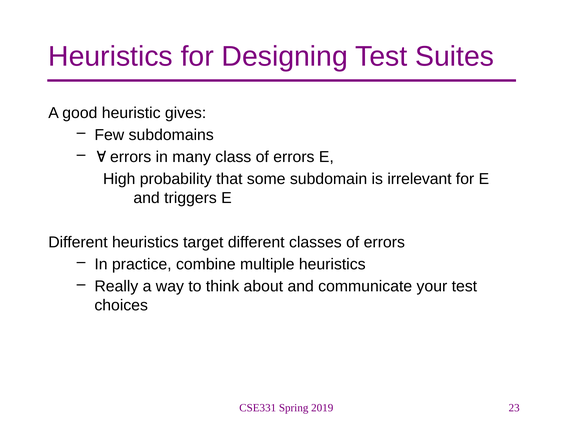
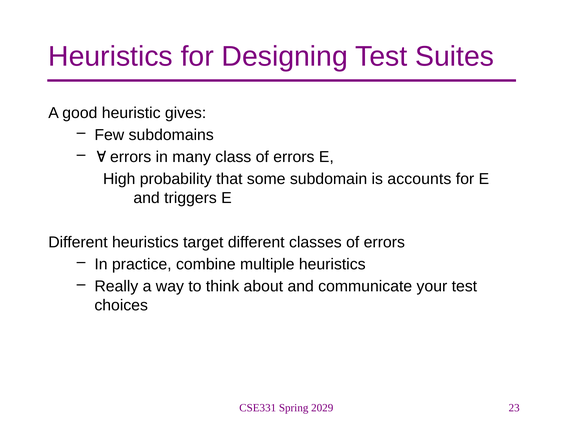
irrelevant: irrelevant -> accounts (419, 179)
2019: 2019 -> 2029 (322, 408)
